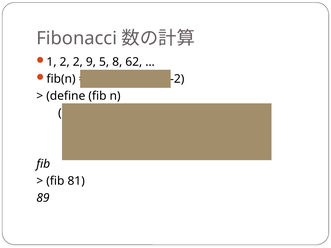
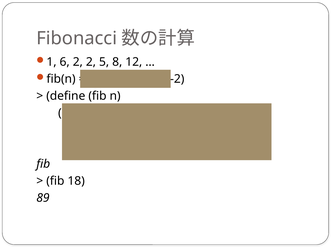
1 2: 2 -> 6 (65, 62)
2 9: 9 -> 2 (91, 62)
62: 62 -> 12 (134, 62)
81: 81 -> 18 (76, 181)
